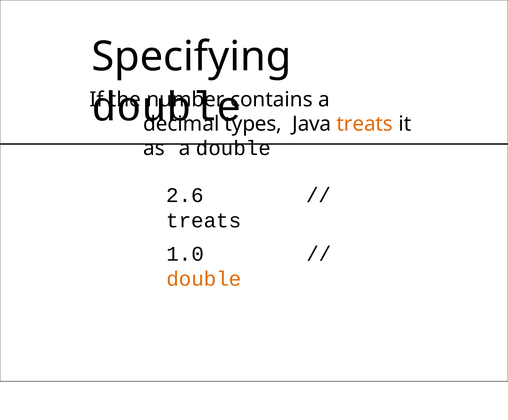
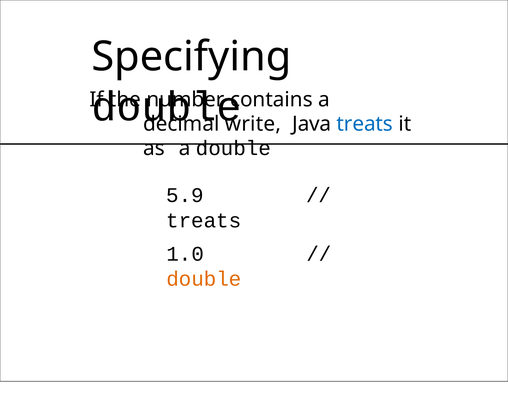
types: types -> write (253, 124)
treats colour: orange -> blue (365, 124)
2.6: 2.6 -> 5.9 (185, 195)
